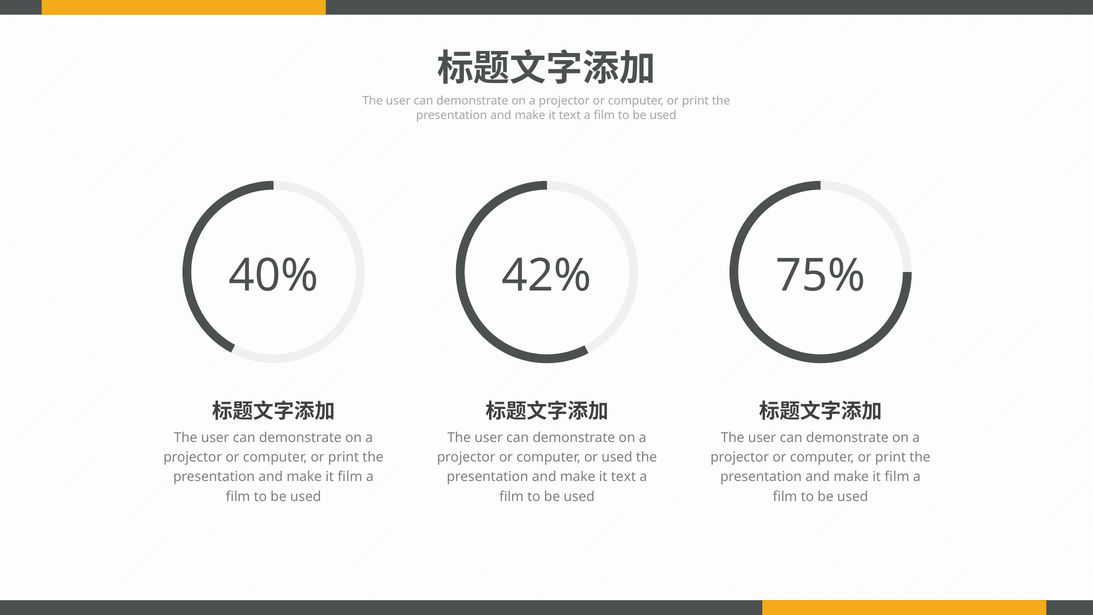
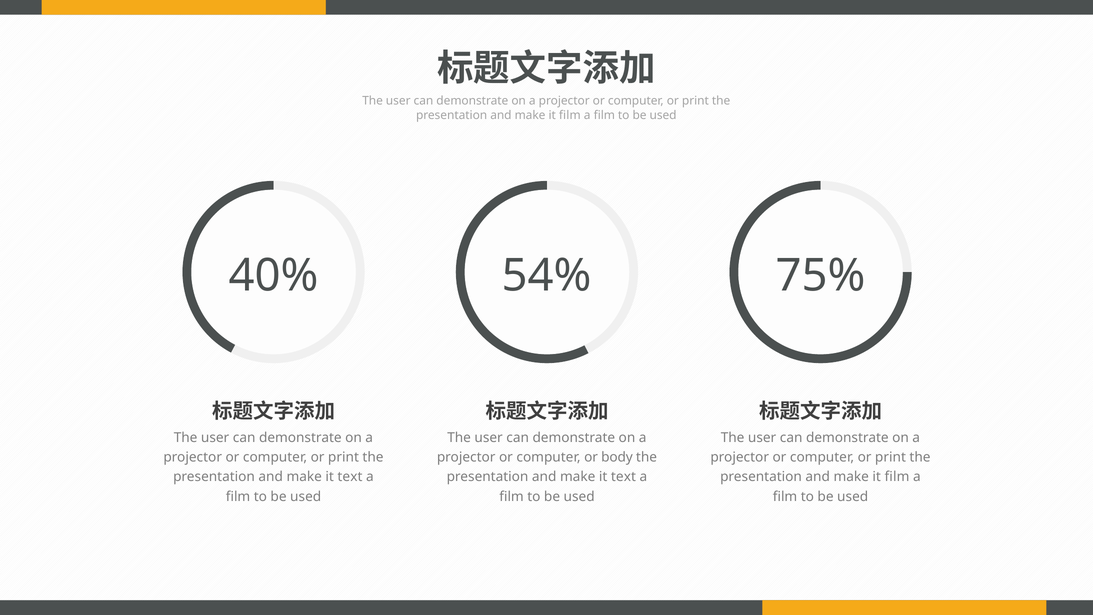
text: text -> film (570, 115)
42%: 42% -> 54% (547, 276)
or used: used -> body (617, 457)
film: film -> text (350, 477)
